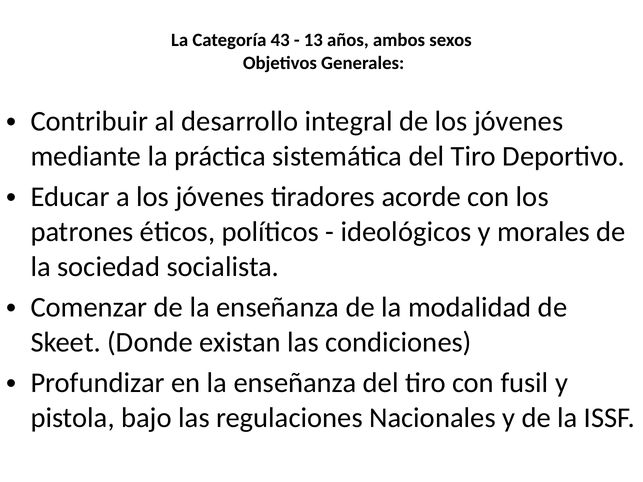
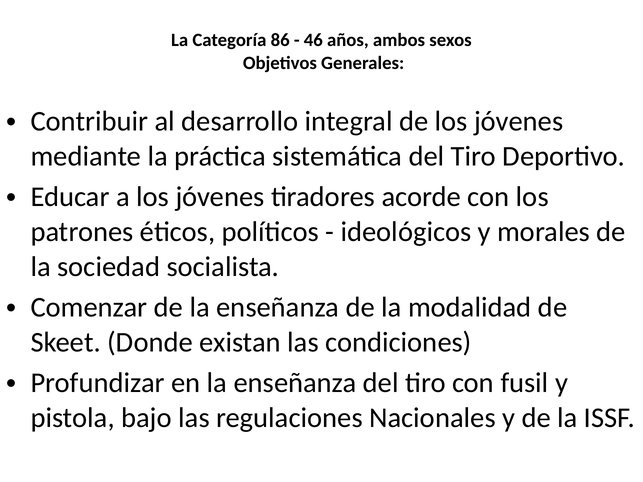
43: 43 -> 86 (280, 40)
13: 13 -> 46 (313, 40)
